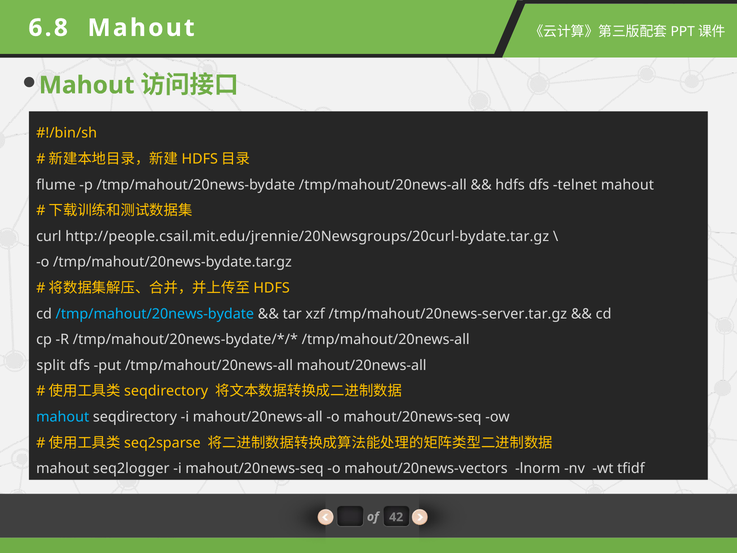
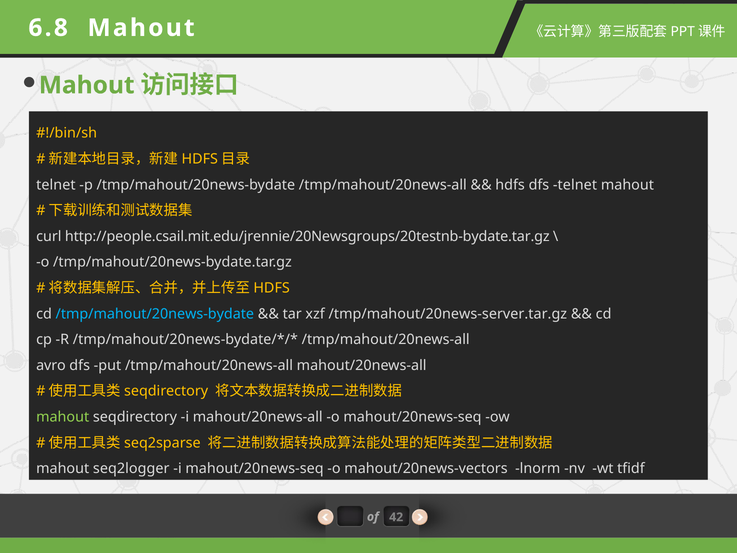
flume: flume -> telnet (56, 185)
http://people.csail.mit.edu/jrennie/20Newsgroups/20curl-bydate.tar.gz: http://people.csail.mit.edu/jrennie/20Newsgroups/20curl-bydate.tar.gz -> http://people.csail.mit.edu/jrennie/20Newsgroups/20testnb-bydate.tar.gz (307, 236)
split: split -> avro (51, 365)
mahout colour: light blue -> light green (63, 417)
